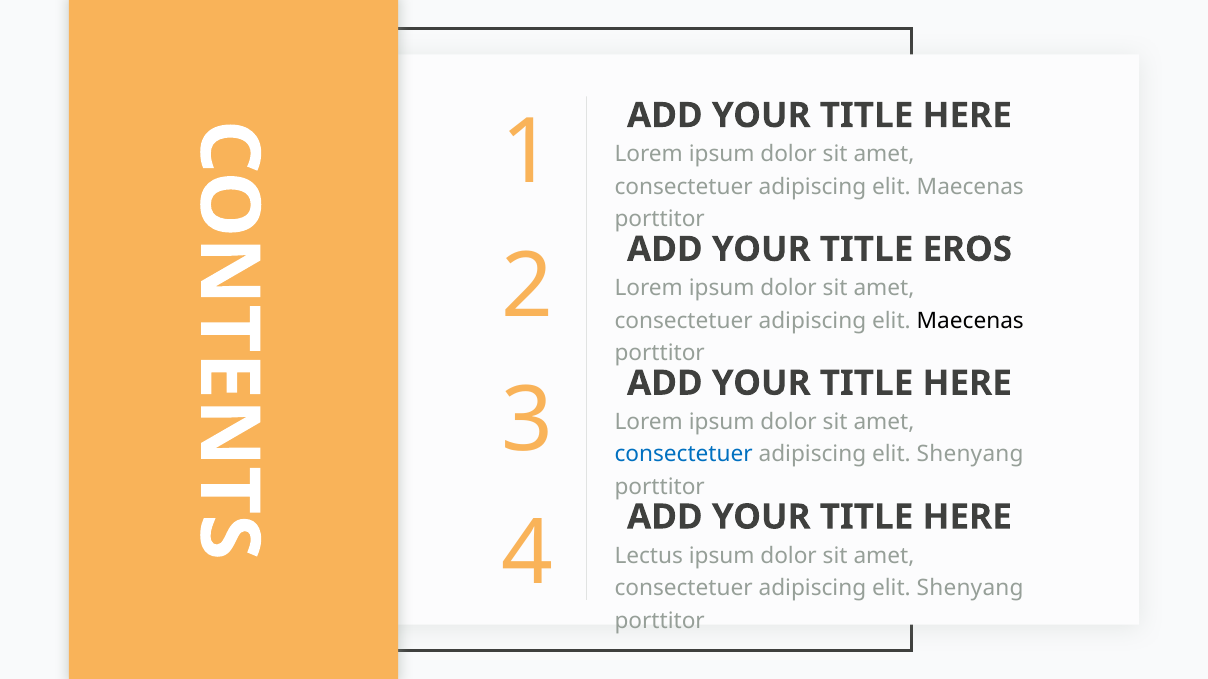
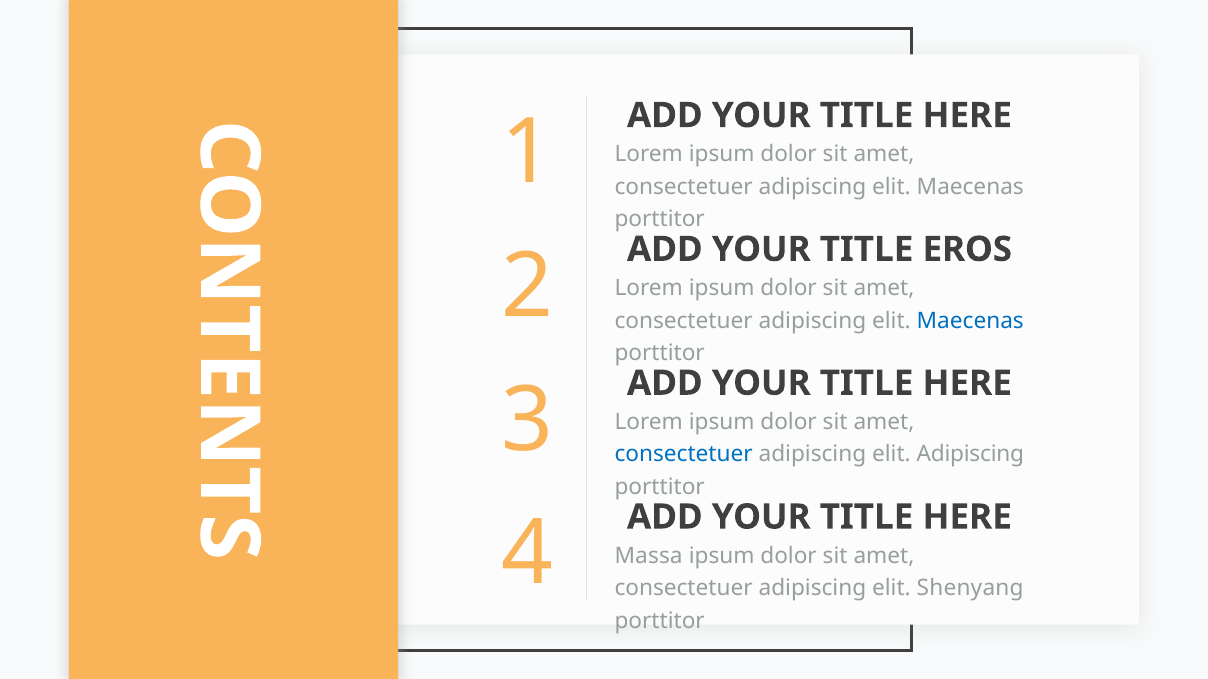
Maecenas colour: black -> blue (970, 321)
Shenyang: Shenyang -> Adipiscing (970, 455)
Lectus: Lectus -> Massa (649, 556)
